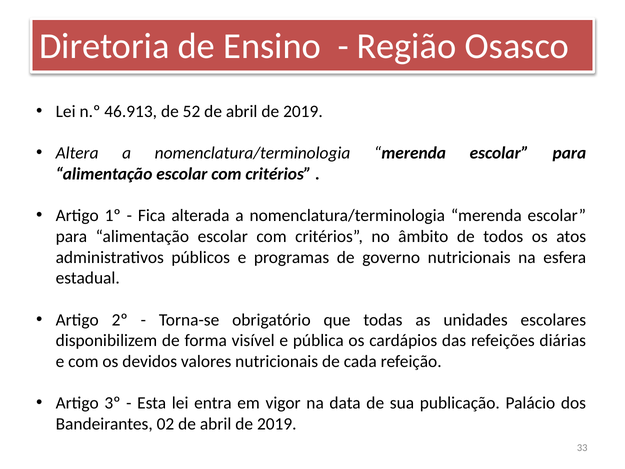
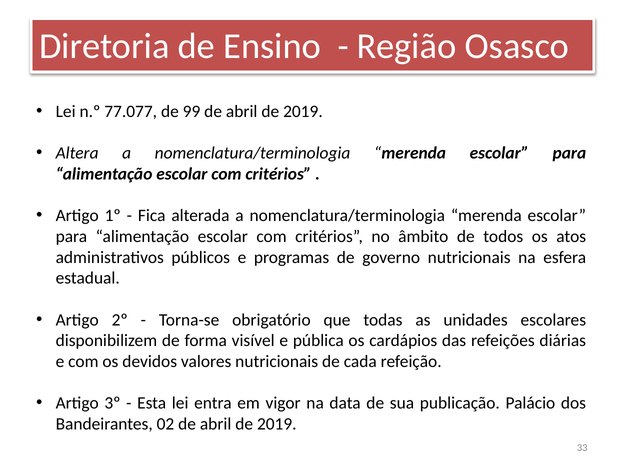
46.913: 46.913 -> 77.077 (131, 111)
52: 52 -> 99 (191, 111)
